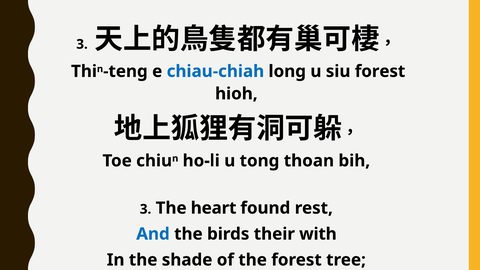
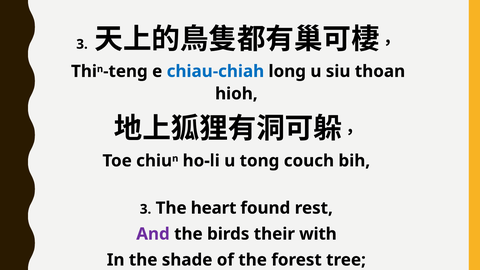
siu forest: forest -> thoan (380, 71)
thoan: thoan -> couch (309, 161)
And colour: blue -> purple (153, 234)
